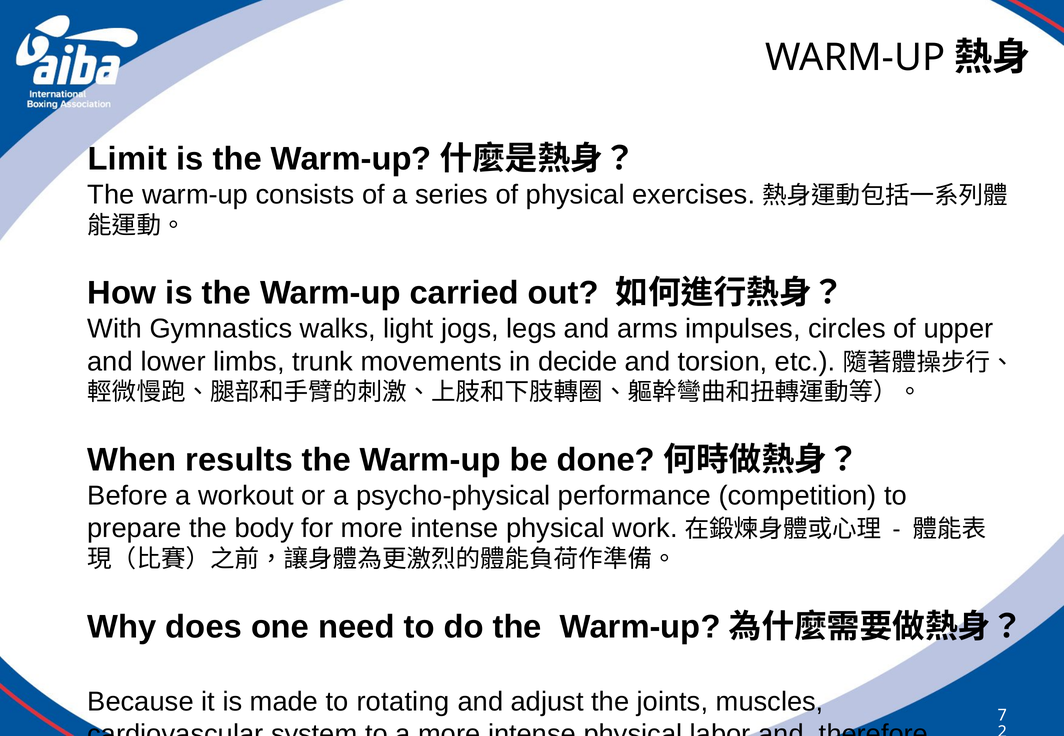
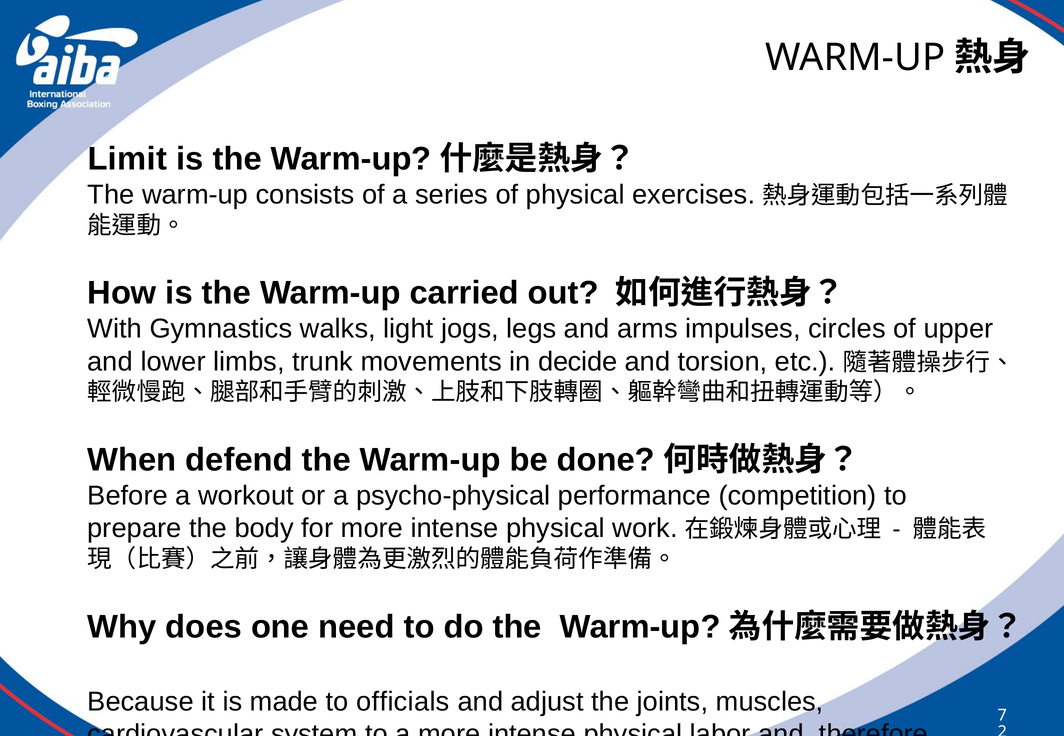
results: results -> defend (239, 460)
rotating: rotating -> officials (403, 702)
